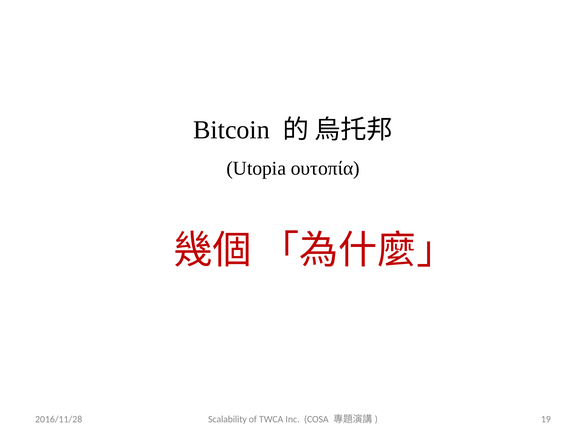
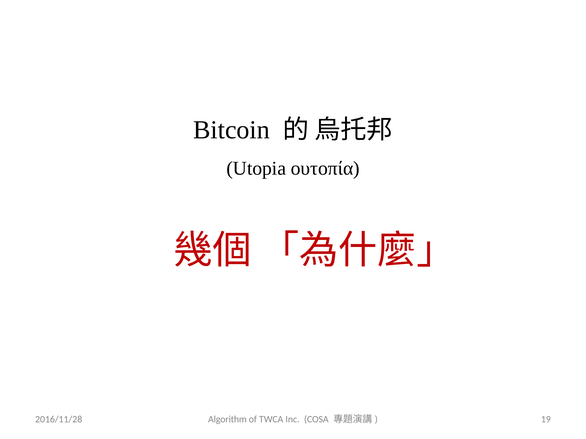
Scalability: Scalability -> Algorithm (227, 420)
